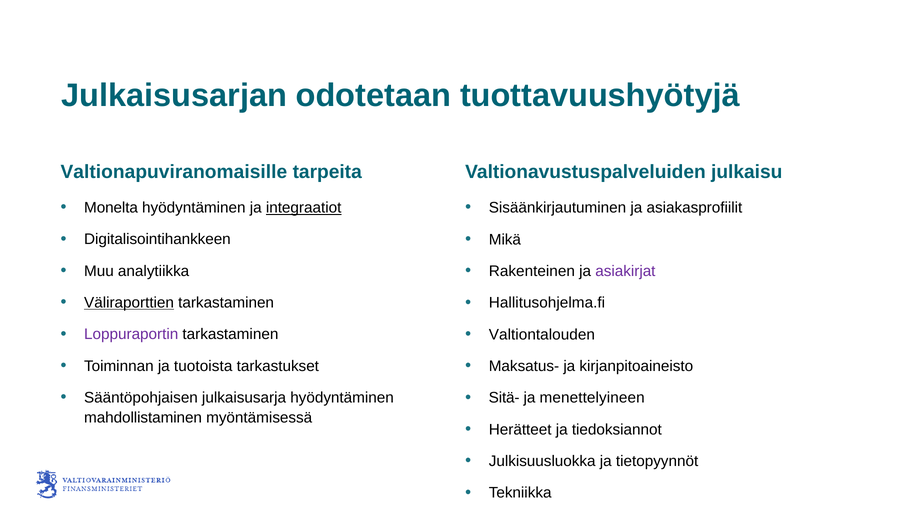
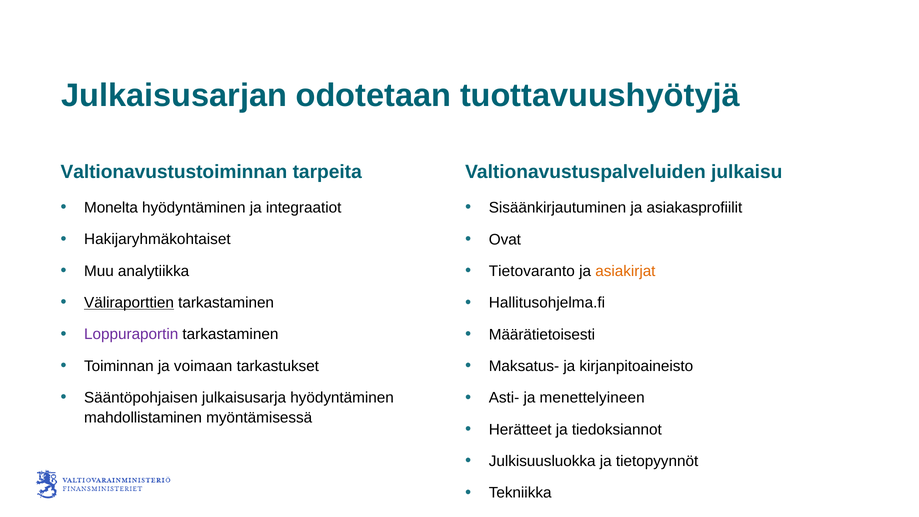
Valtionapuviranomaisille: Valtionapuviranomaisille -> Valtionavustustoiminnan (174, 172)
integraatiot underline: present -> none (304, 208)
Digitalisointihankkeen: Digitalisointihankkeen -> Hakijaryhmäkohtaiset (157, 239)
Mikä: Mikä -> Ovat (505, 239)
Rakenteinen: Rakenteinen -> Tietovaranto (532, 271)
asiakirjat colour: purple -> orange (625, 271)
Valtiontalouden: Valtiontalouden -> Määrätietoisesti (542, 334)
tuotoista: tuotoista -> voimaan (203, 366)
Sitä-: Sitä- -> Asti- (504, 398)
